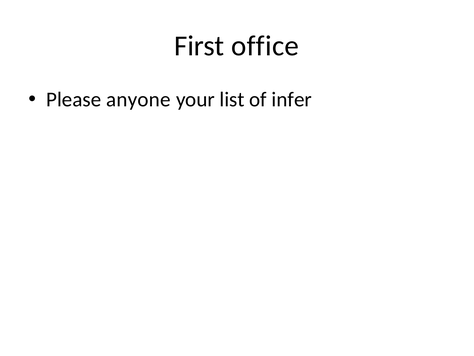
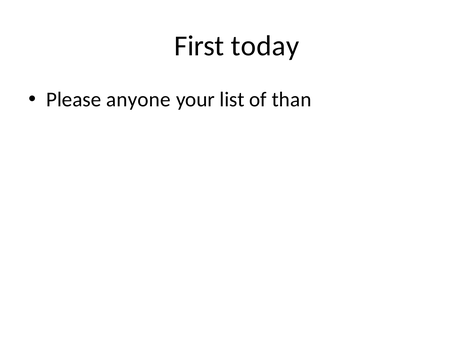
office: office -> today (265, 46)
infer: infer -> than (292, 99)
